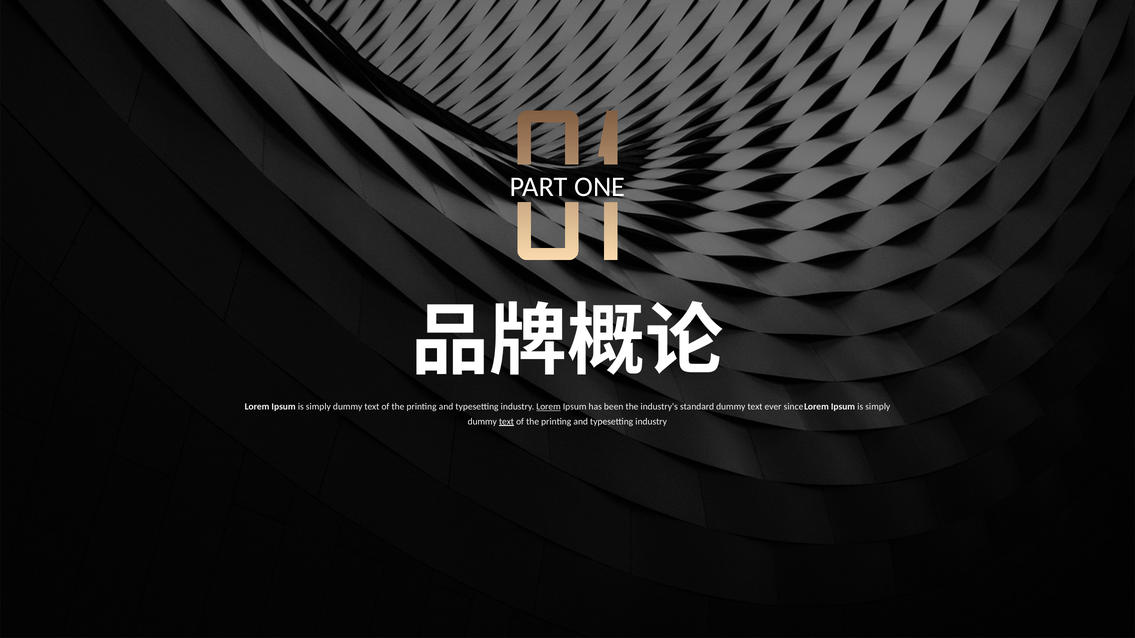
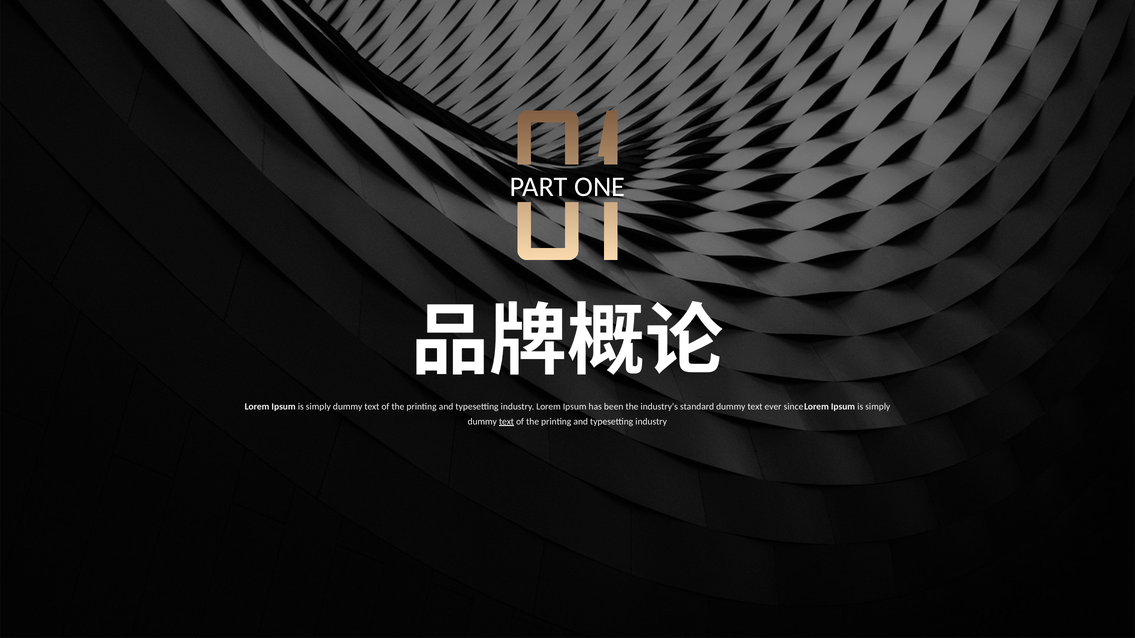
Lorem underline: present -> none (549, 407)
